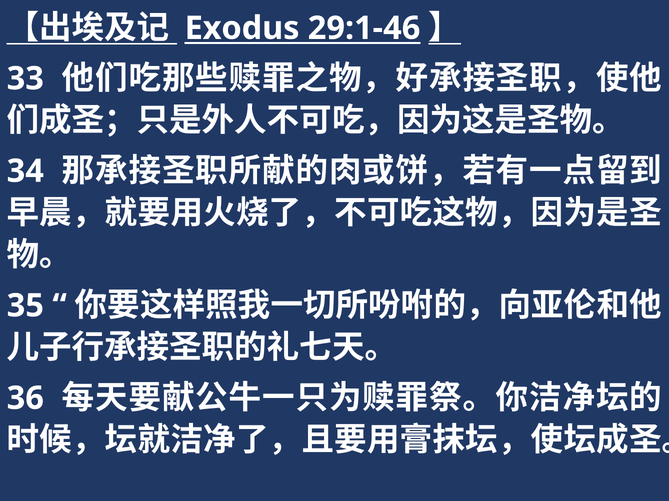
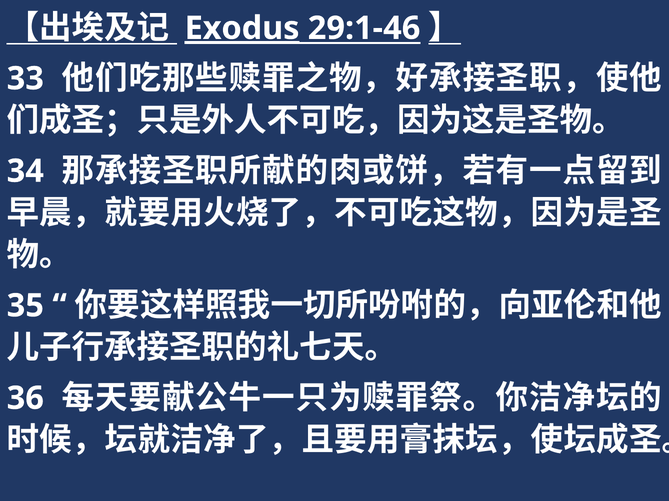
Exodus underline: none -> present (242, 28)
